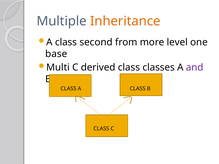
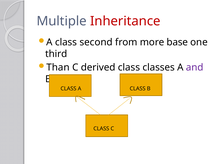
Inheritance colour: orange -> red (125, 21)
level: level -> base (177, 42)
base: base -> third (56, 54)
Multi: Multi -> Than (58, 67)
